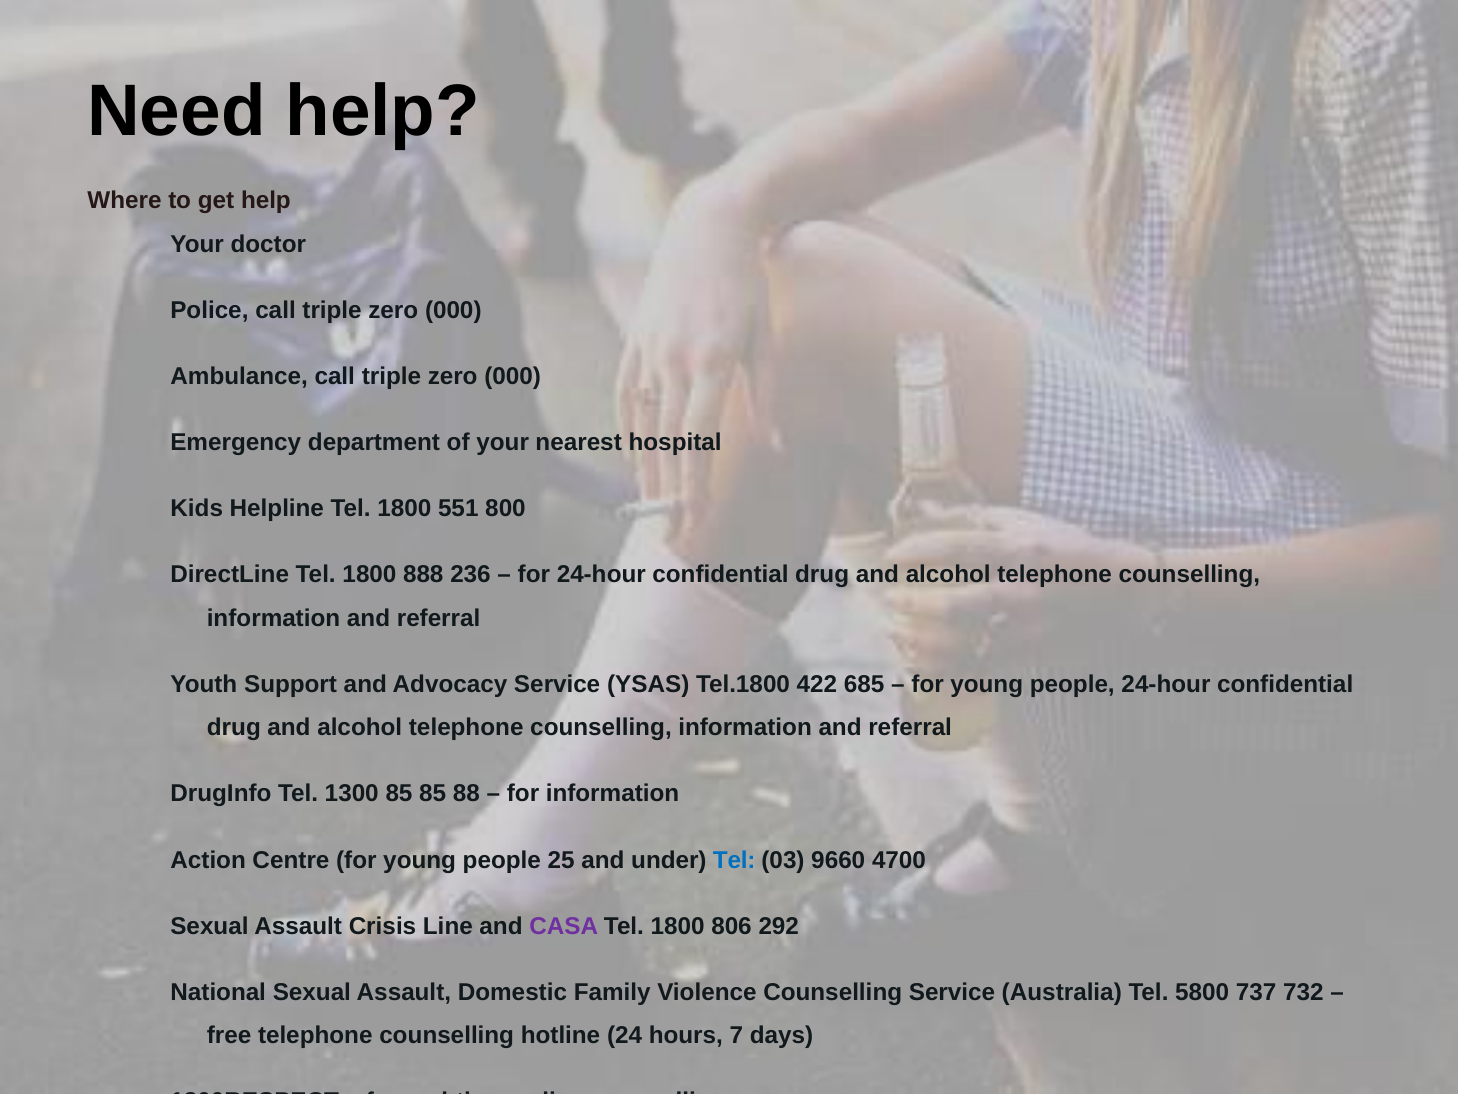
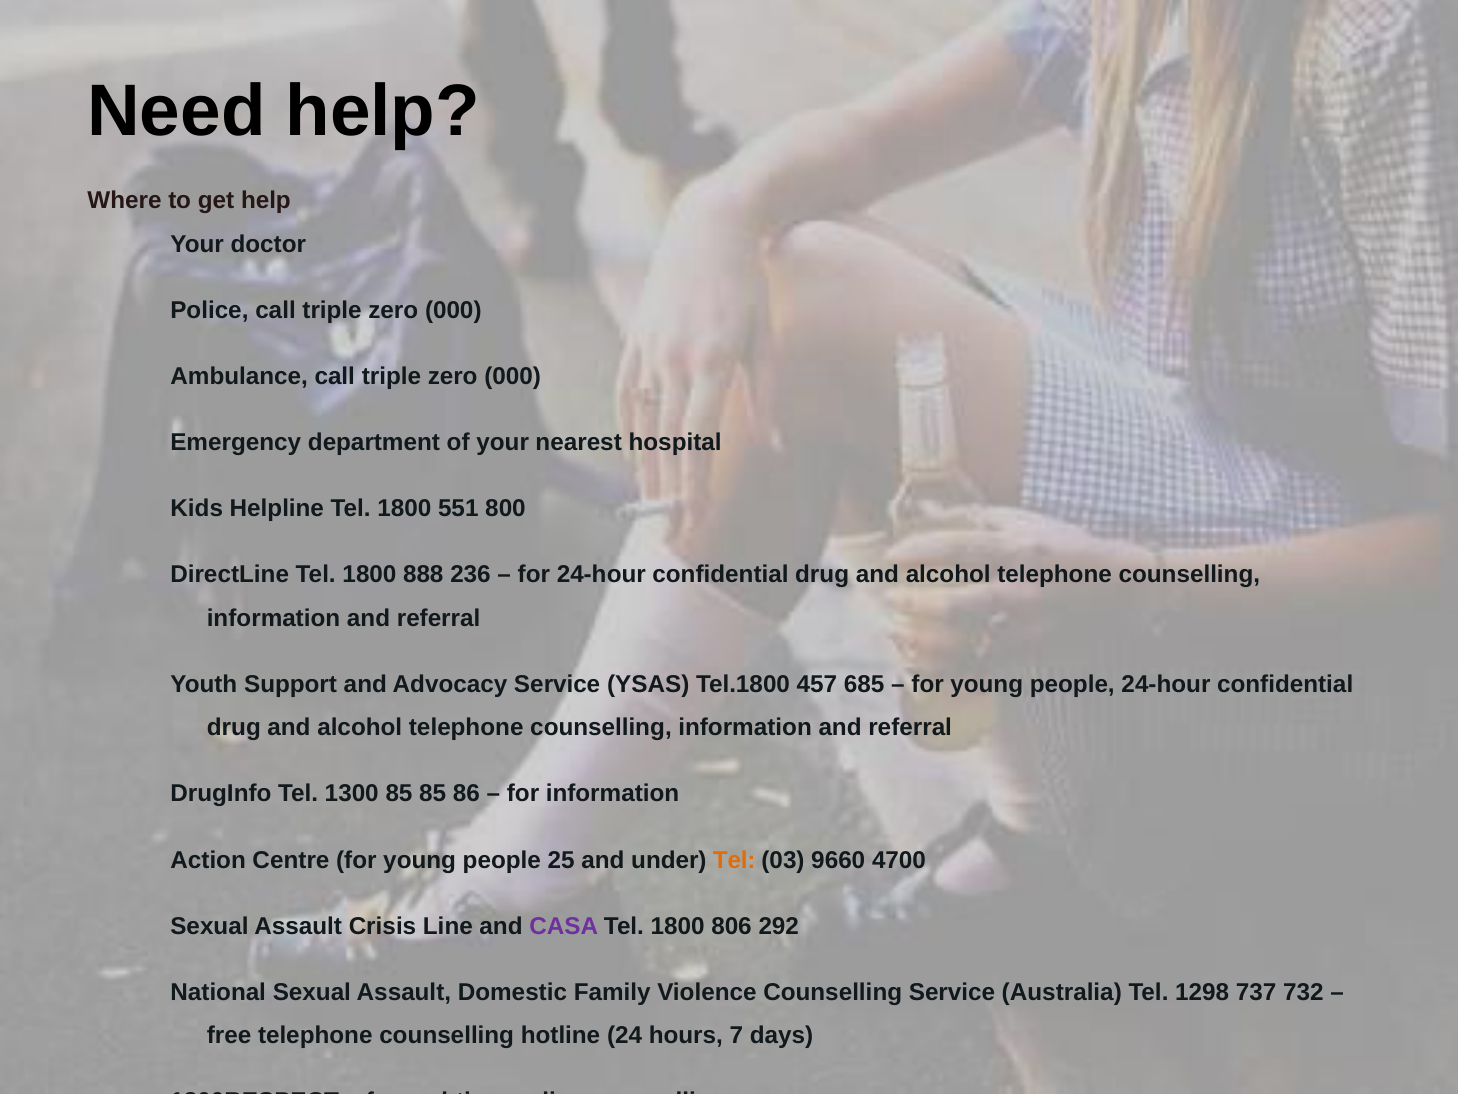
422: 422 -> 457 (817, 684)
88: 88 -> 86 (466, 794)
Tel colour: blue -> orange (734, 860)
5800: 5800 -> 1298 (1202, 992)
